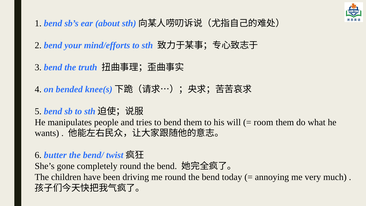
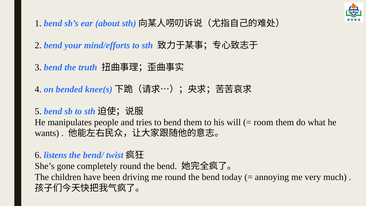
butter: butter -> listens (55, 155)
